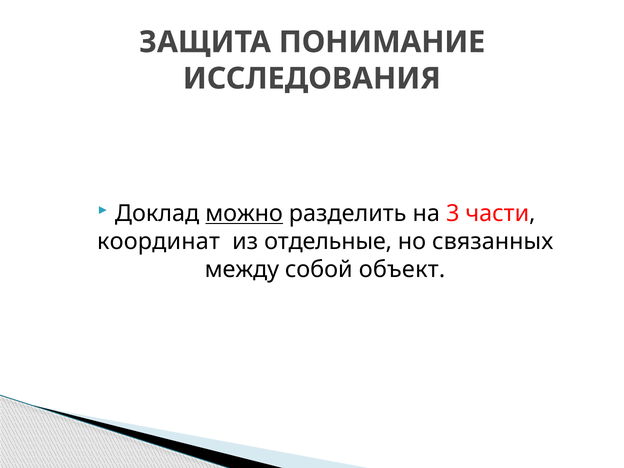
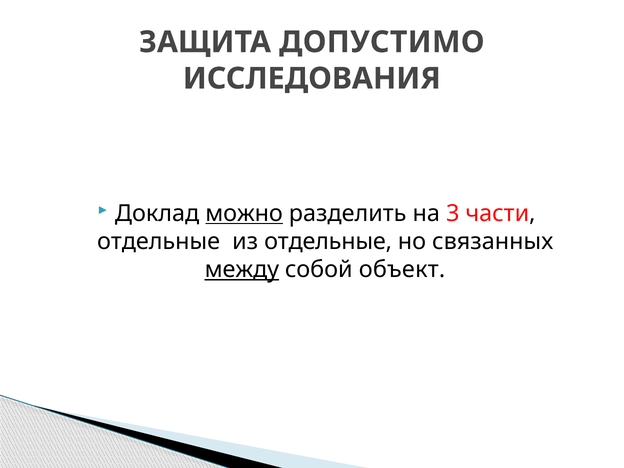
ПОНИМАНИЕ: ПОНИМАНИЕ -> ДОПУСТИМО (382, 42)
координат: координат -> отдельные (159, 242)
между underline: none -> present (242, 270)
